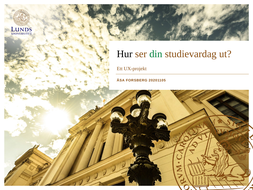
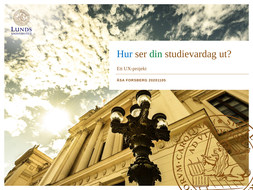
Hur colour: black -> blue (125, 54)
